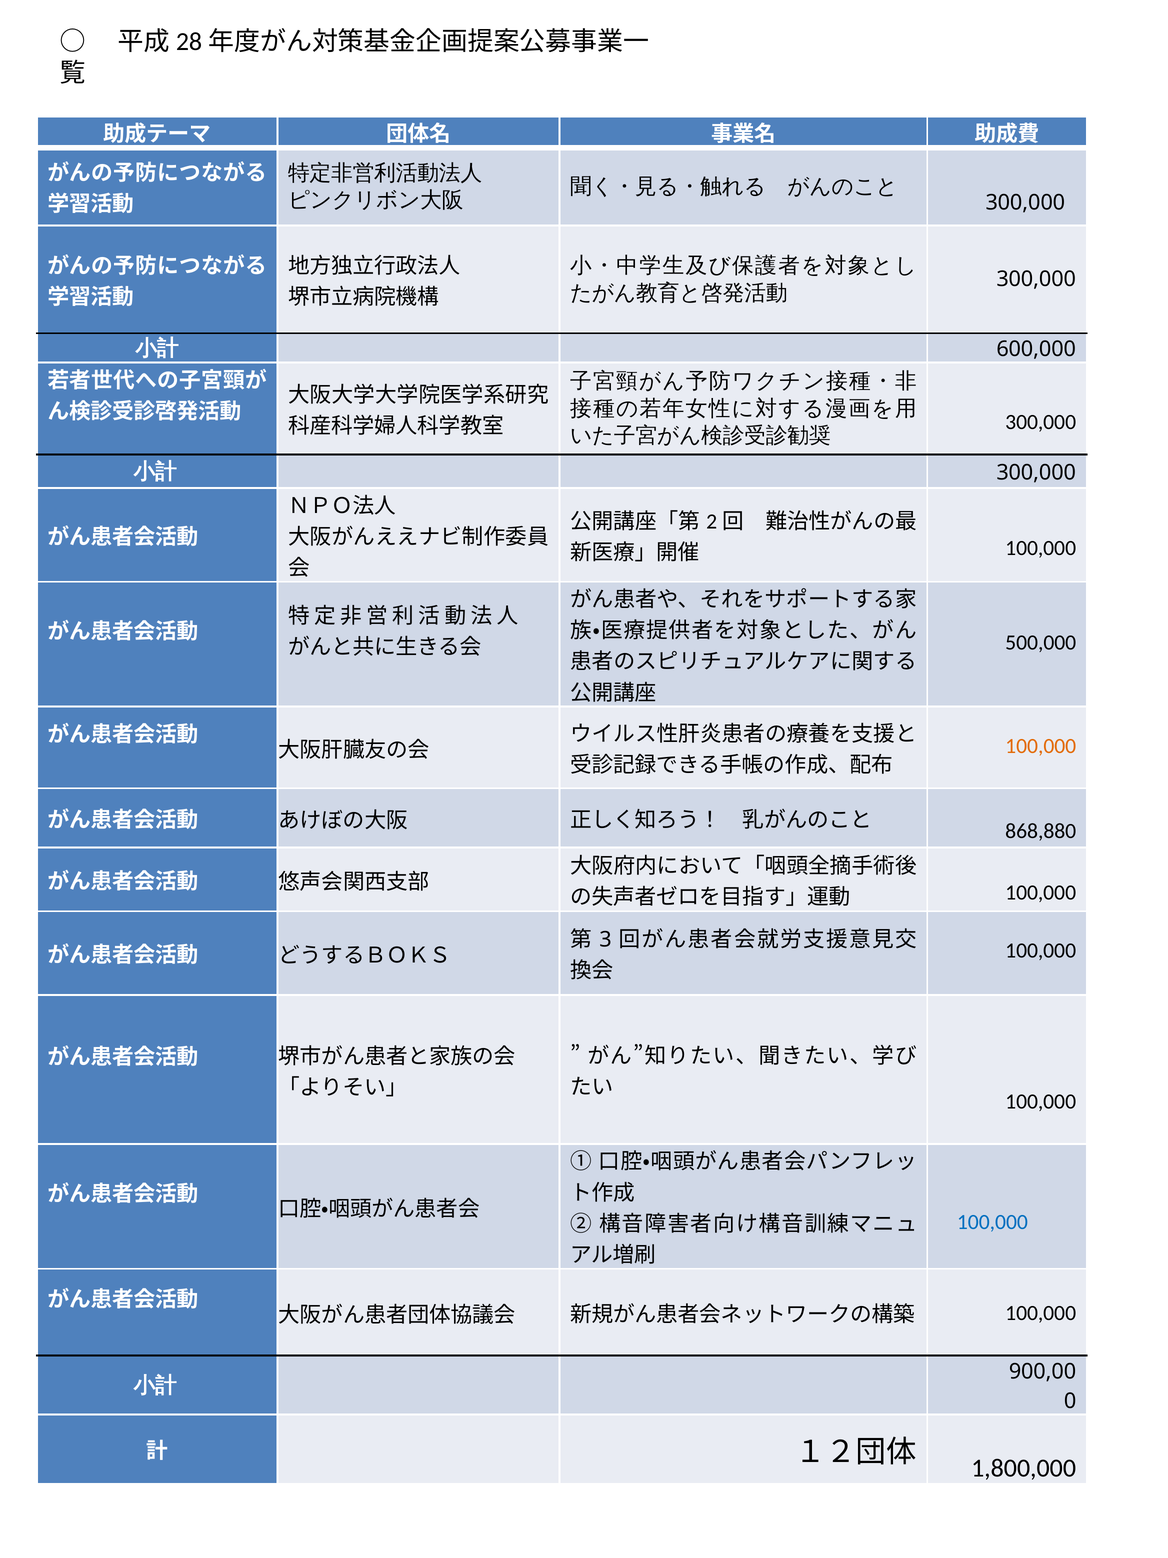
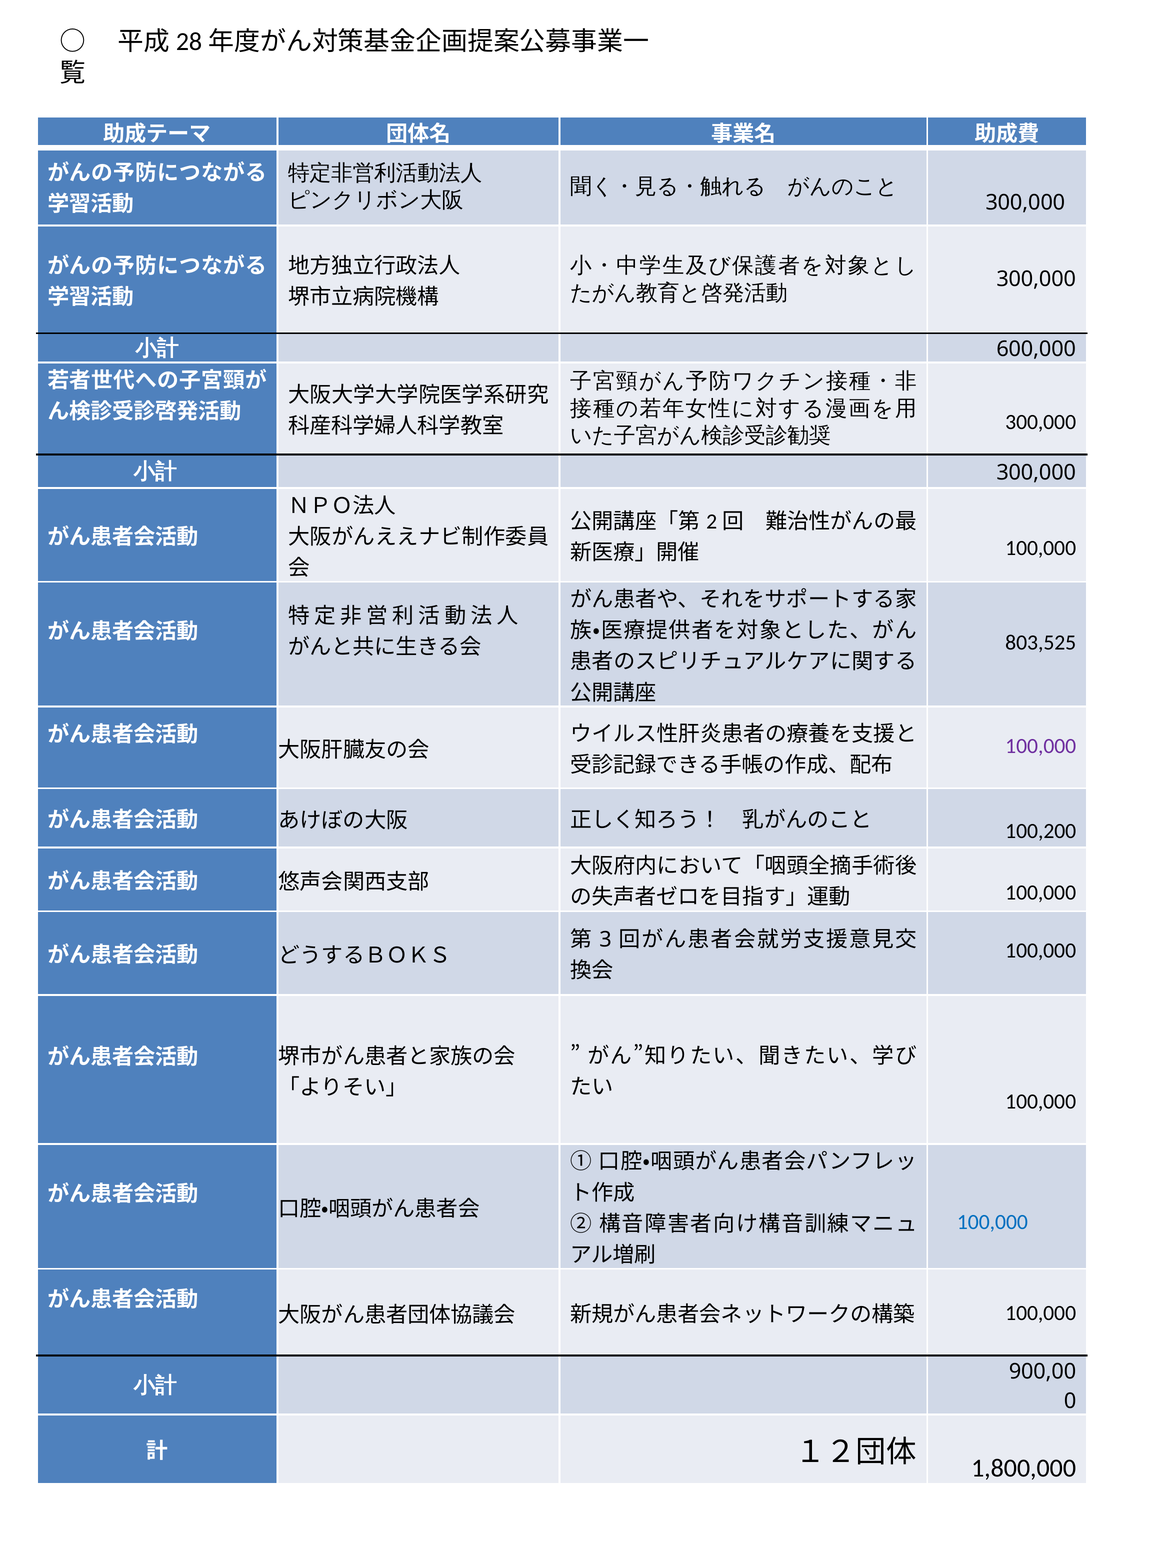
500,000: 500,000 -> 803,525 (1041, 642)
100,000 colour: orange -> purple (1041, 746)
868,880: 868,880 -> 100,200 (1041, 831)
